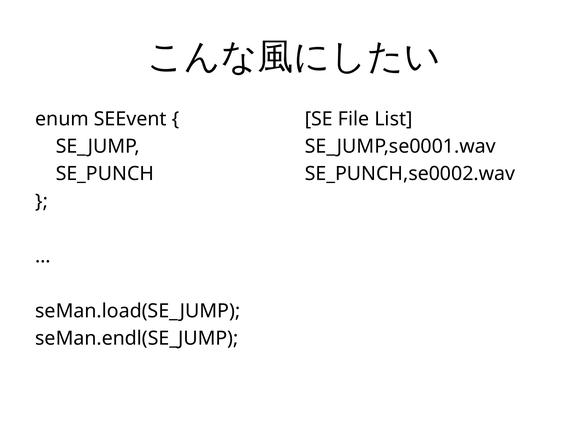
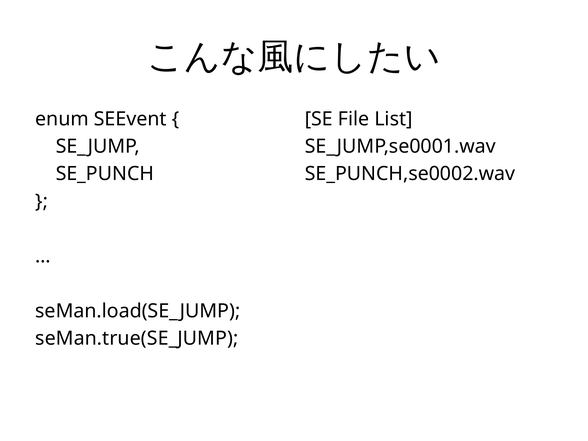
seMan.endl(SE_JUMP: seMan.endl(SE_JUMP -> seMan.true(SE_JUMP (137, 338)
